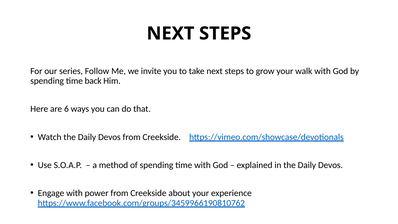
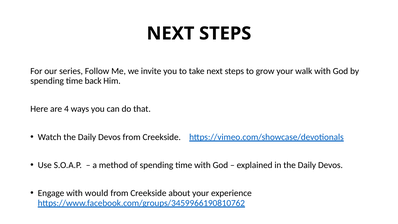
6: 6 -> 4 (66, 109)
power: power -> would (97, 193)
